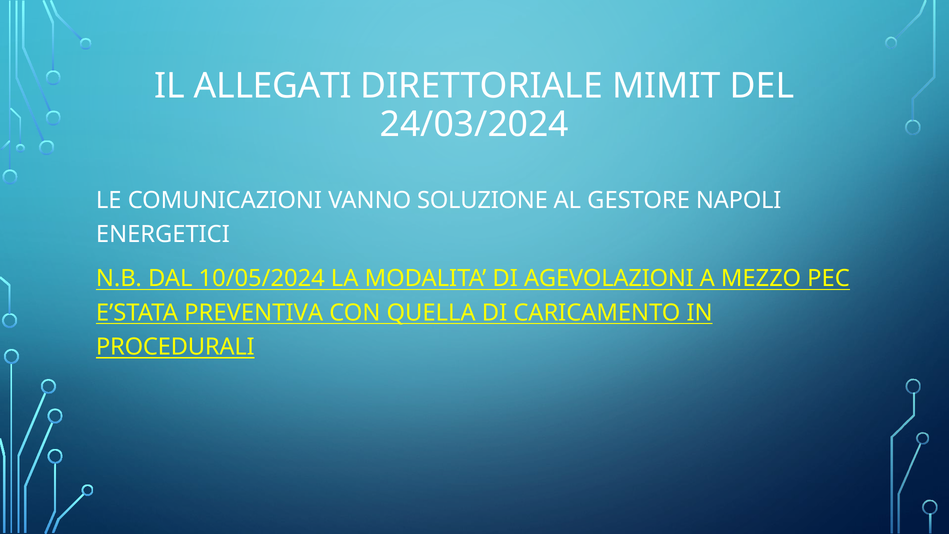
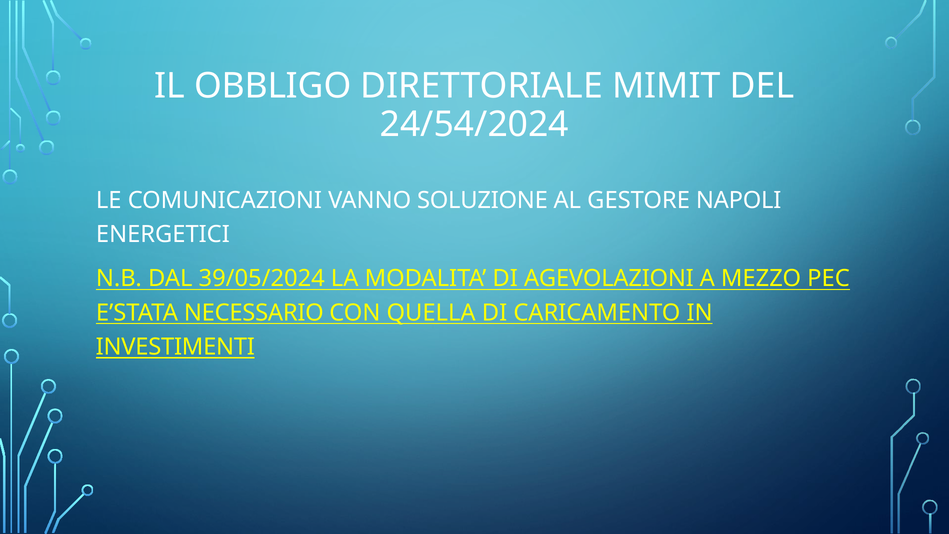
ALLEGATI: ALLEGATI -> OBBLIGO (273, 86)
24/03/2024: 24/03/2024 -> 24/54/2024 (474, 125)
10/05/2024: 10/05/2024 -> 39/05/2024 (262, 278)
PREVENTIVA: PREVENTIVA -> NECESSARIO (254, 313)
PROCEDURALI: PROCEDURALI -> INVESTIMENTI (175, 347)
